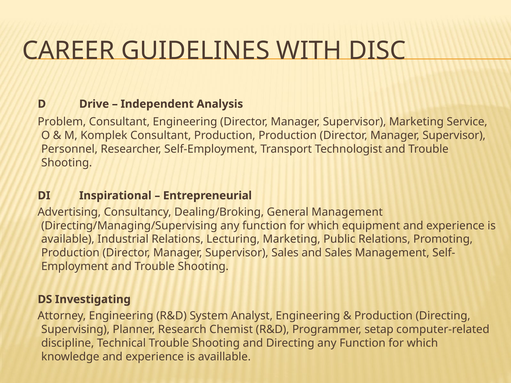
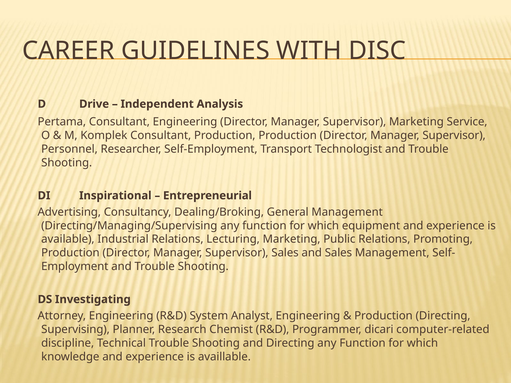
Problem: Problem -> Pertama (62, 122)
setap: setap -> dicari (379, 330)
